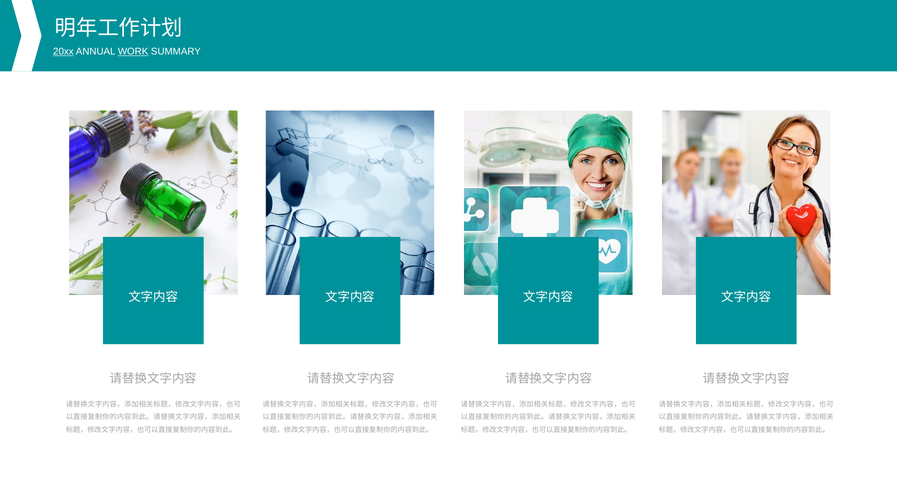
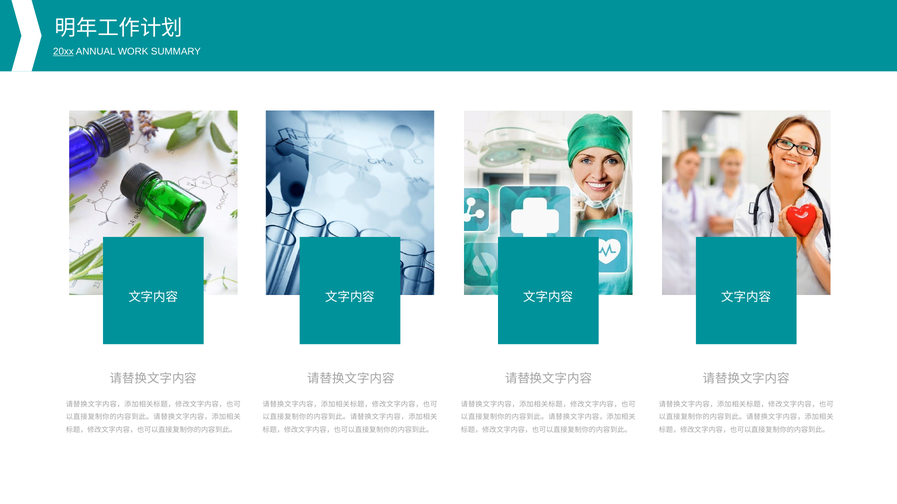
WORK underline: present -> none (133, 52)
